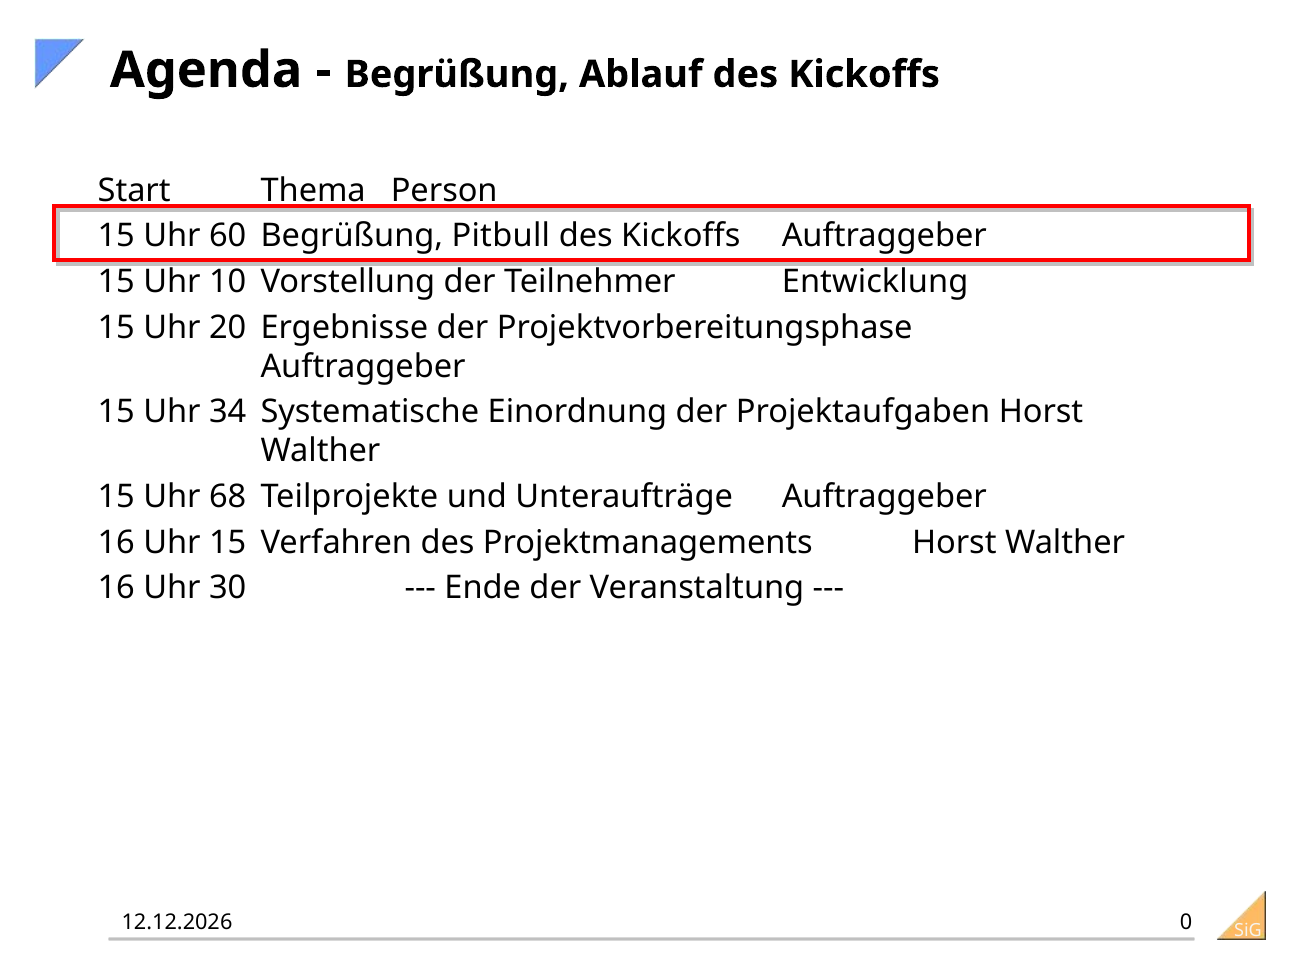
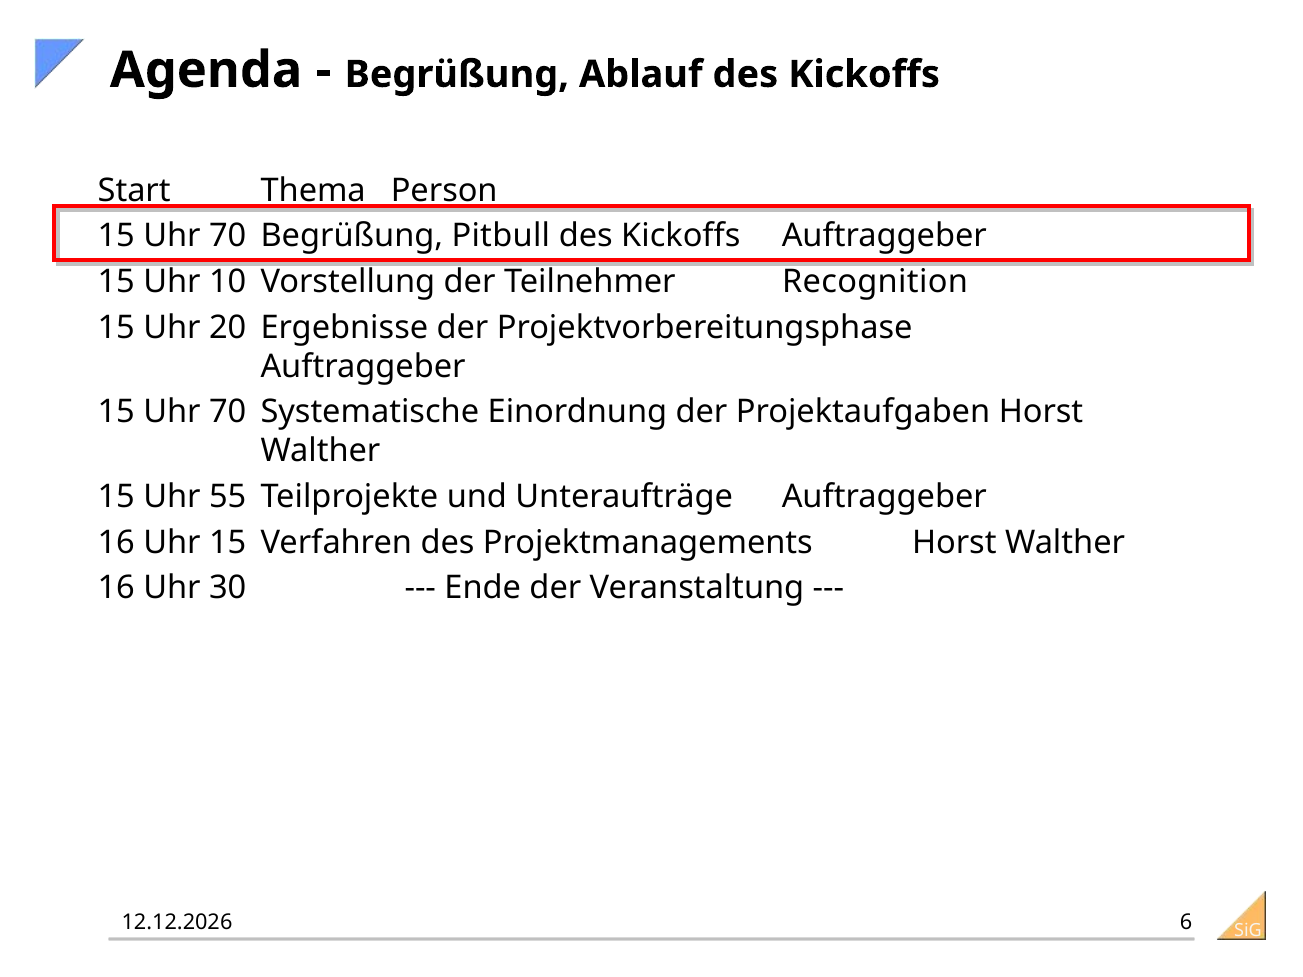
60: 60 -> 70 (228, 236)
Entwicklung: Entwicklung -> Recognition (875, 282)
34: 34 -> 70 (228, 412)
68: 68 -> 55 (228, 497)
0: 0 -> 6 (1186, 922)
